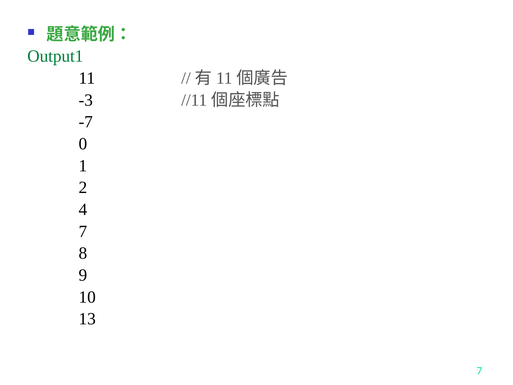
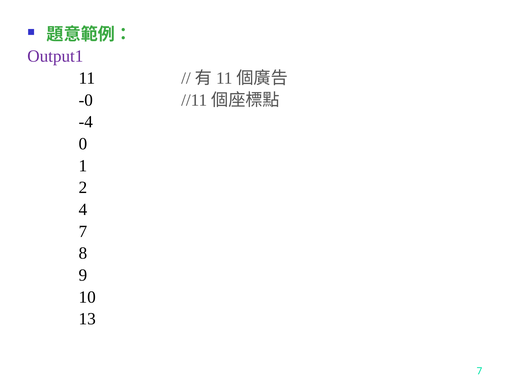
Output1 colour: green -> purple (55, 56)
-3: -3 -> -0 (86, 100)
-7: -7 -> -4 (86, 122)
